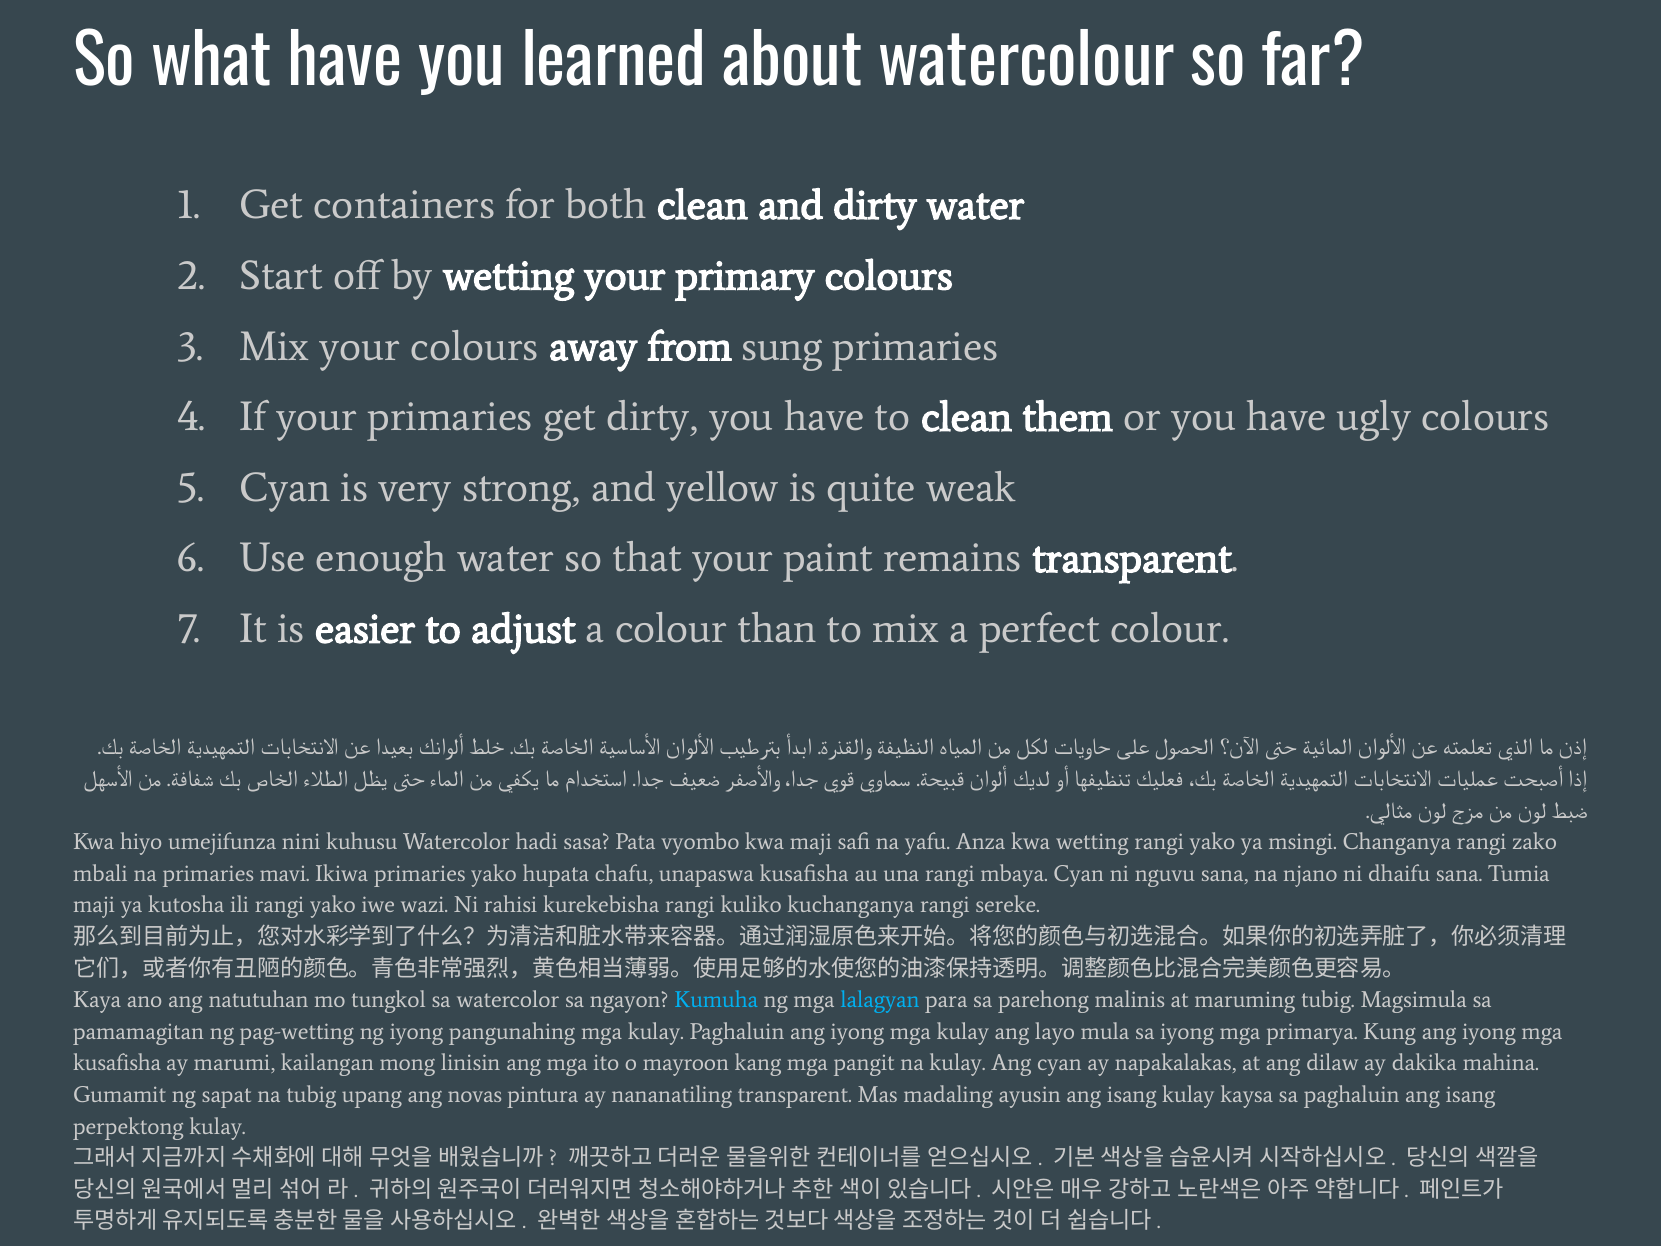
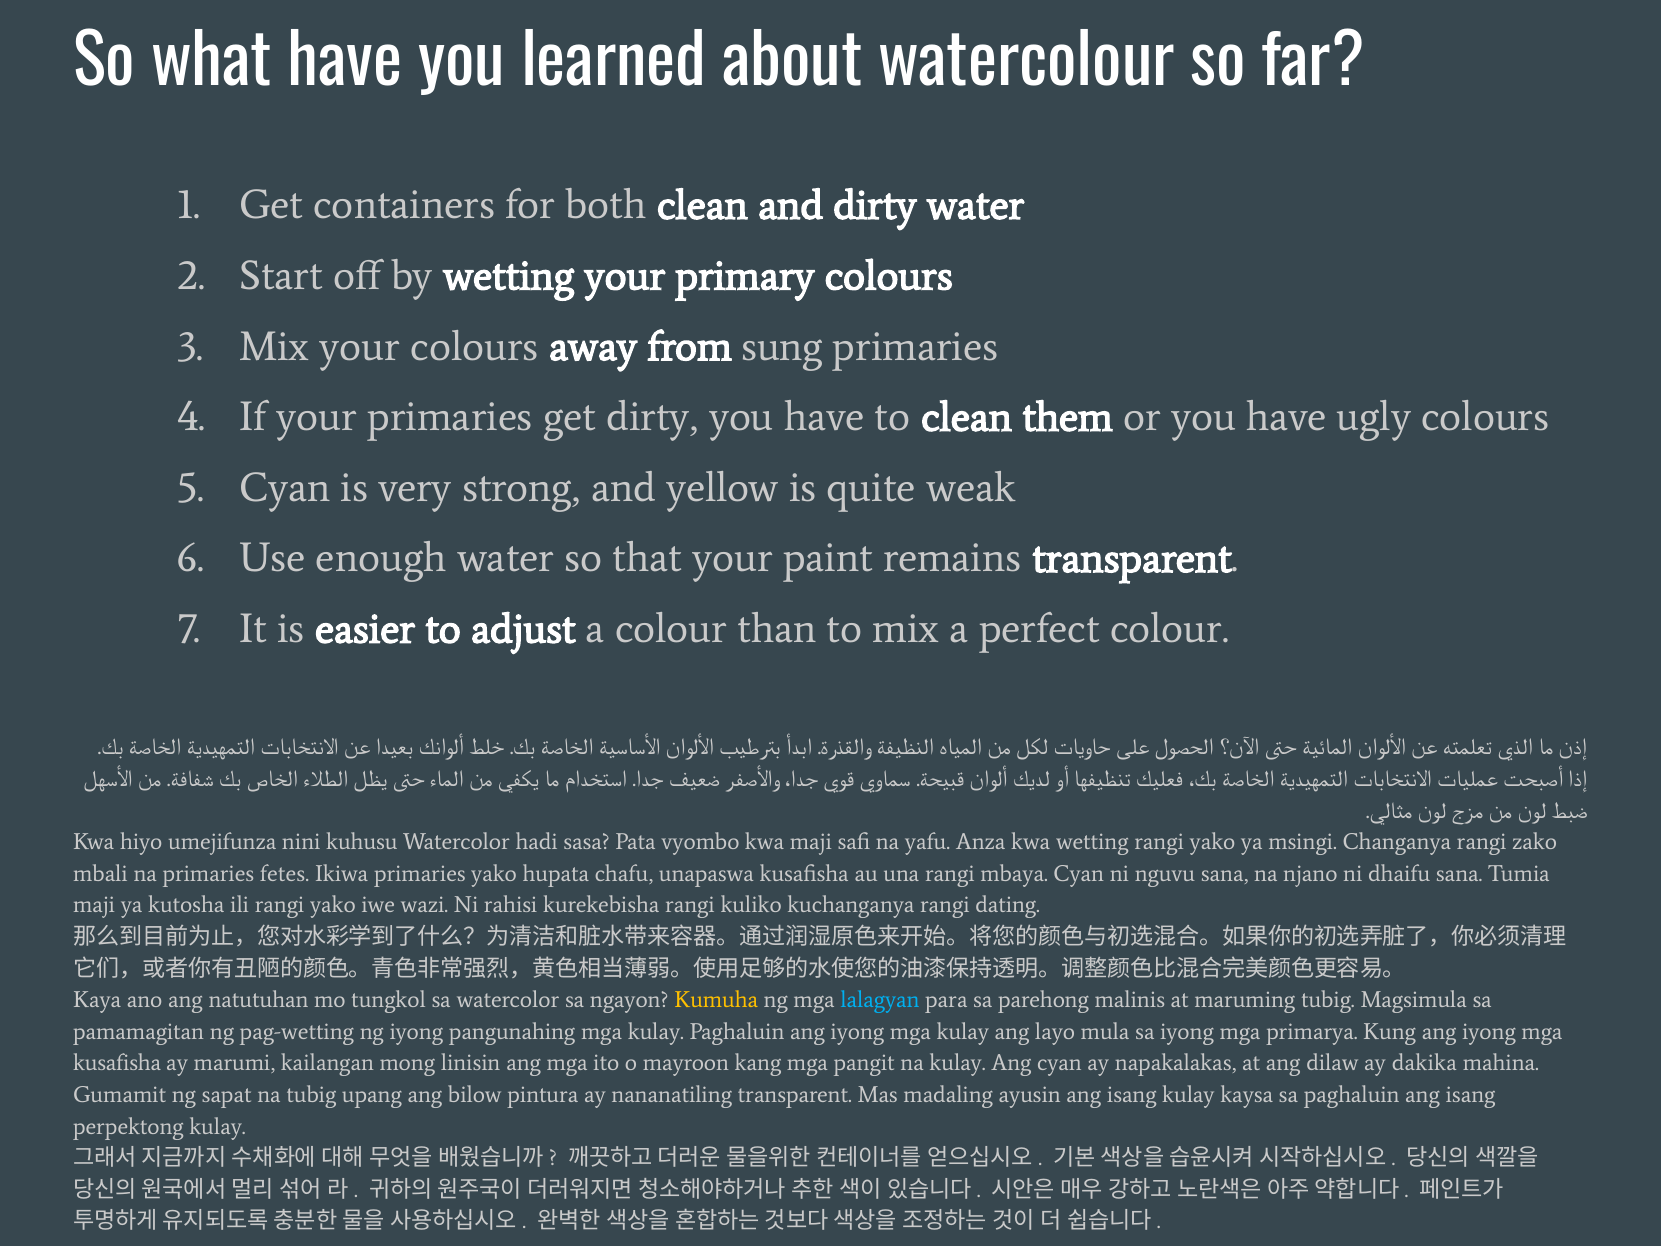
mavi: mavi -> fetes (284, 873)
sereke: sereke -> dating (1008, 905)
Kumuha colour: light blue -> yellow (716, 1000)
novas: novas -> bilow (475, 1095)
